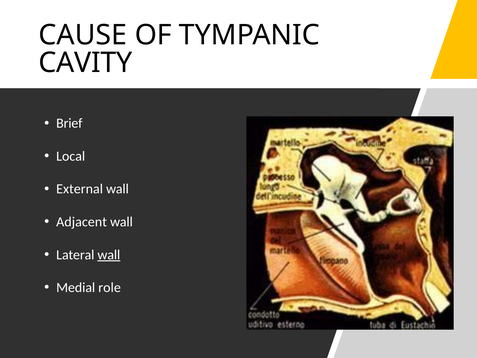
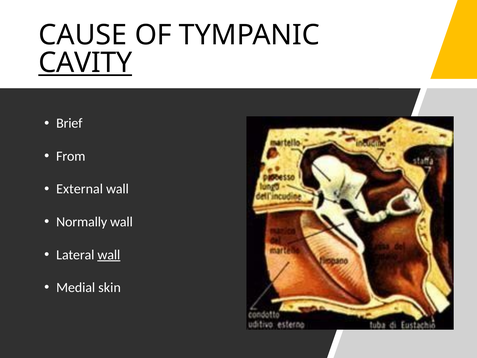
CAVITY underline: none -> present (85, 63)
Local: Local -> From (71, 156)
Adjacent: Adjacent -> Normally (82, 222)
role: role -> skin (110, 287)
